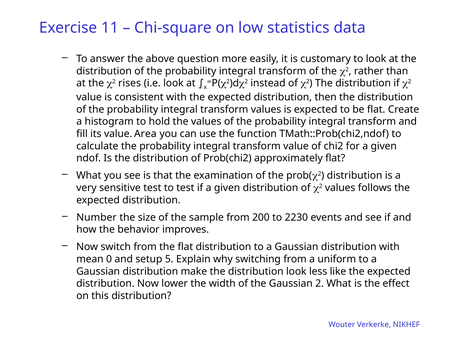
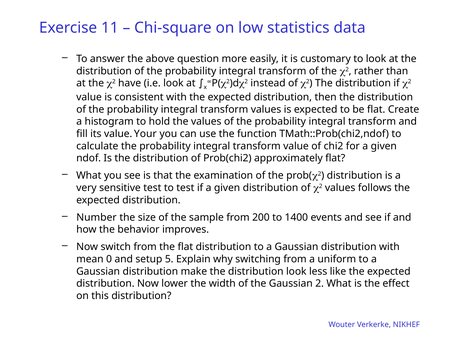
rises: rises -> have (130, 83)
Area: Area -> Your (145, 134)
2230: 2230 -> 1400 (296, 218)
